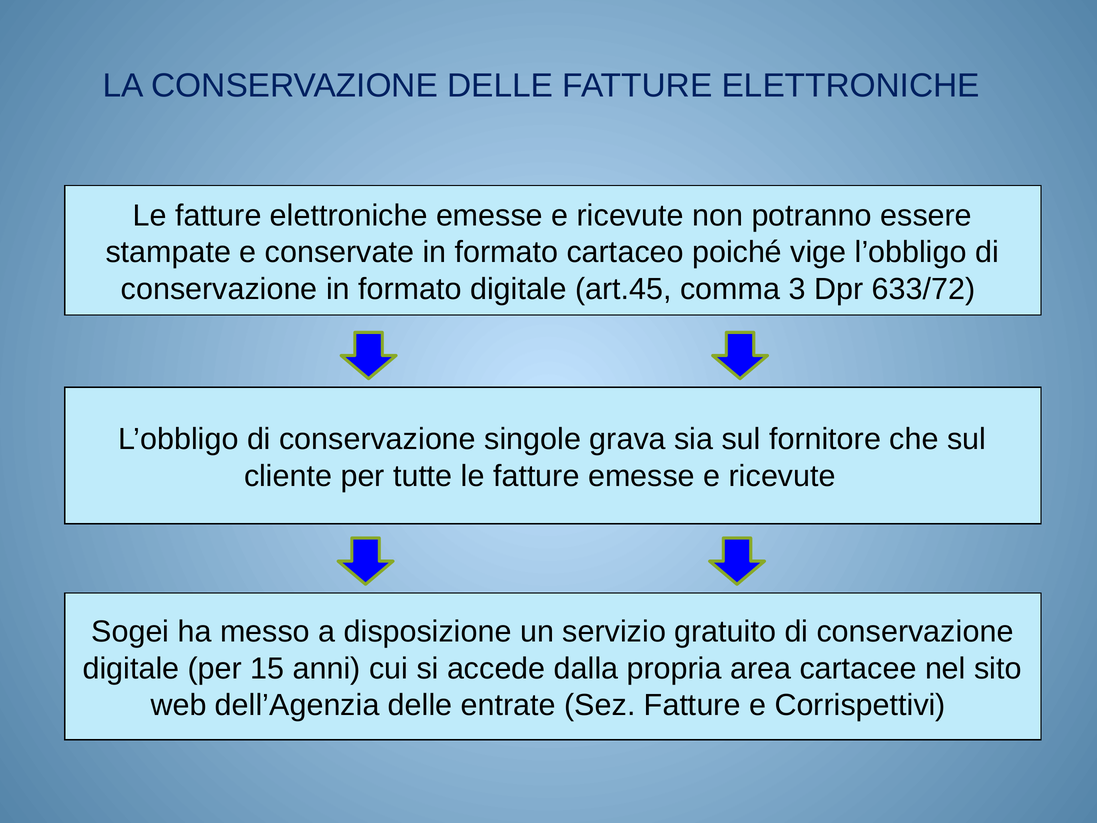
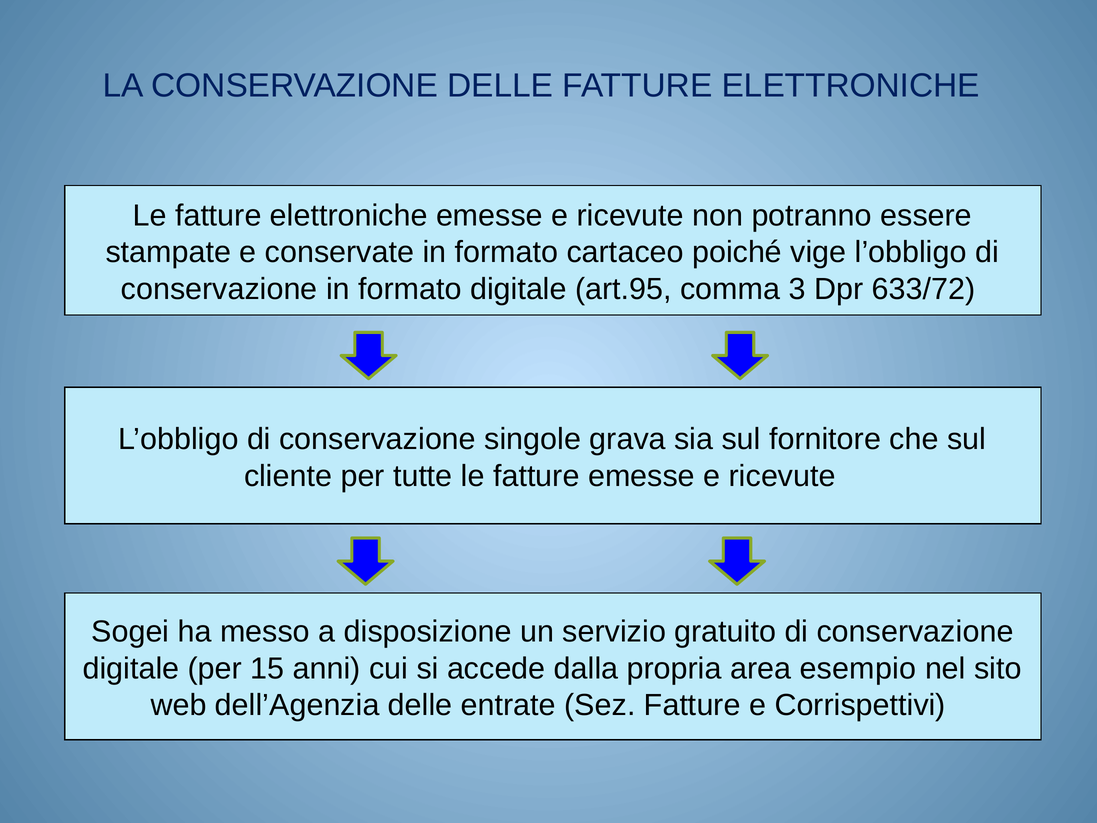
art.45: art.45 -> art.95 (623, 289)
cartacee: cartacee -> esempio (858, 668)
